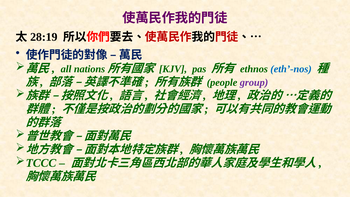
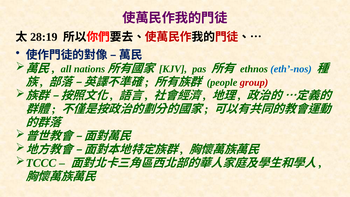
group colour: purple -> red (254, 82)
